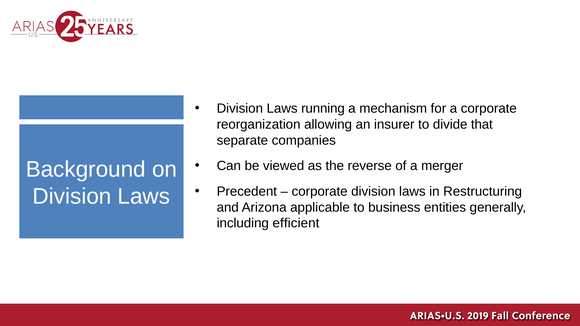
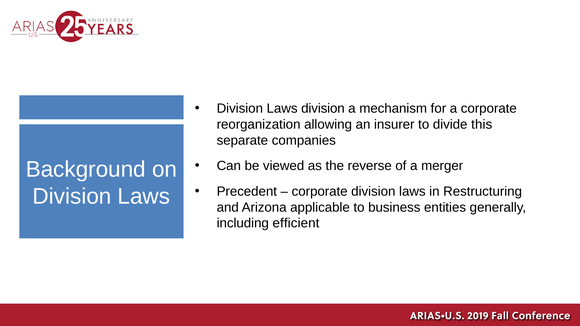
Laws running: running -> division (323, 109)
that: that -> this (482, 125)
